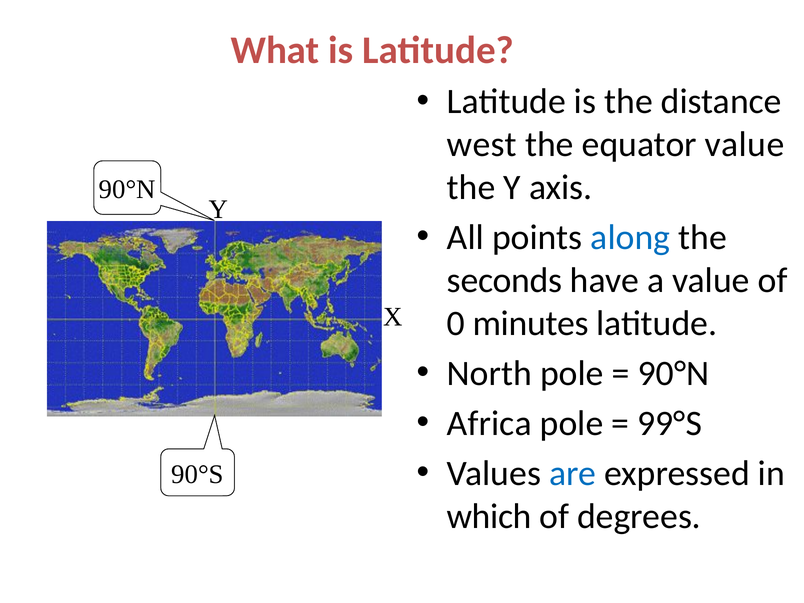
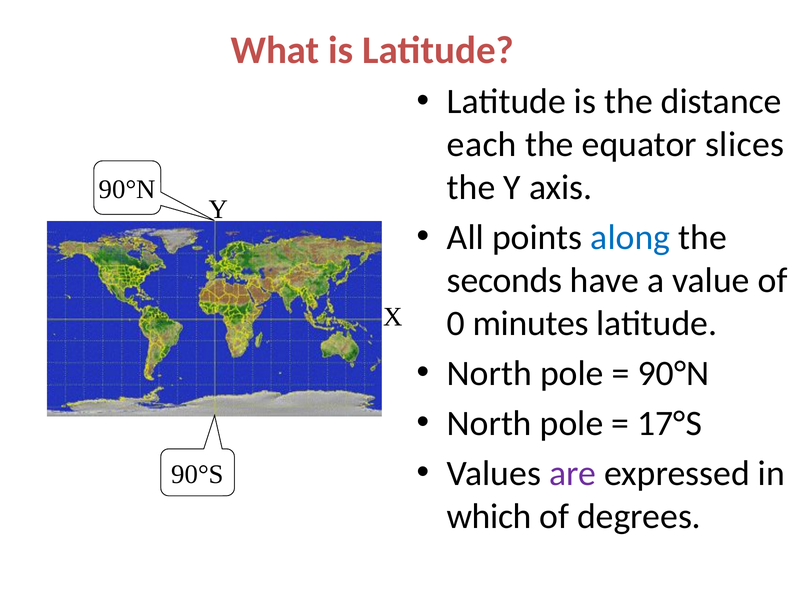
west: west -> each (482, 145)
equator value: value -> slices (745, 145)
Africa: Africa -> North (489, 423)
99°S: 99°S -> 17°S (670, 423)
are colour: blue -> purple (573, 473)
